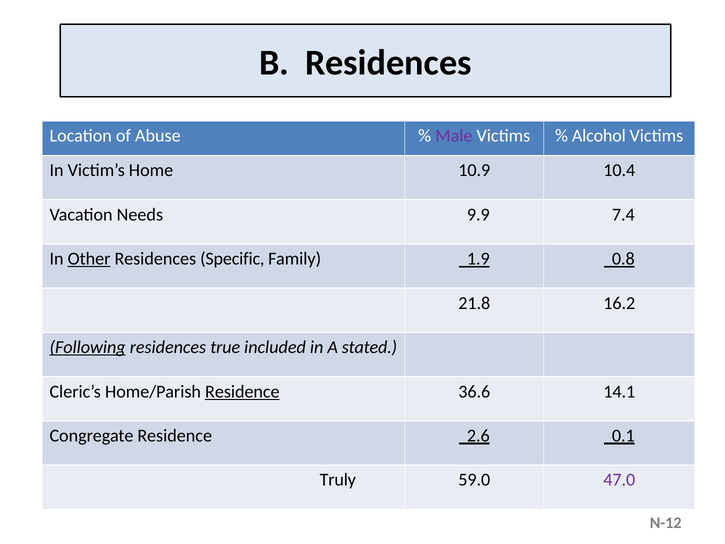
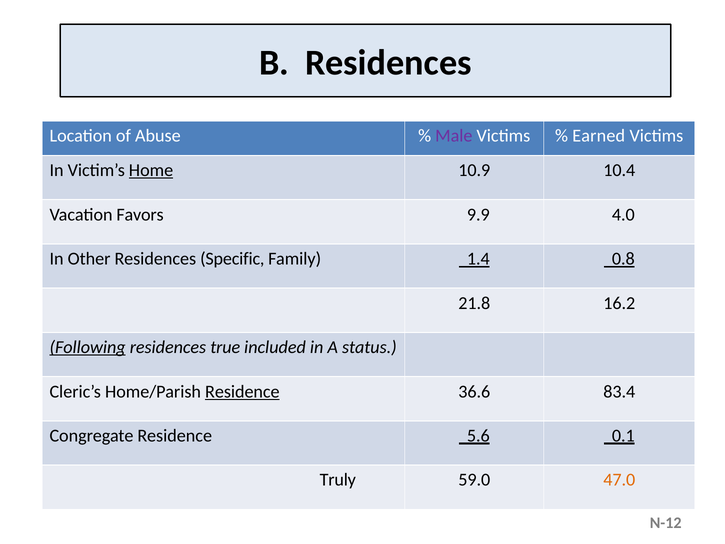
Alcohol: Alcohol -> Earned (599, 136)
Home underline: none -> present (151, 170)
Needs: Needs -> Favors (140, 214)
7.4: 7.4 -> 4.0 (623, 214)
Other underline: present -> none (89, 259)
1.9: 1.9 -> 1.4 (478, 259)
stated: stated -> status (369, 347)
14.1: 14.1 -> 83.4 (619, 391)
2.6: 2.6 -> 5.6 (478, 436)
47.0 colour: purple -> orange (619, 480)
